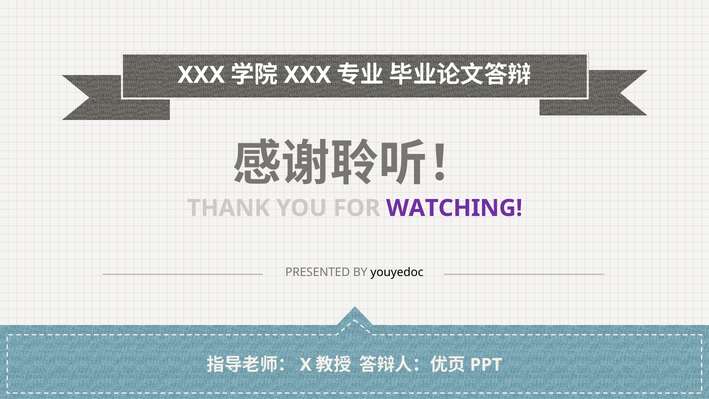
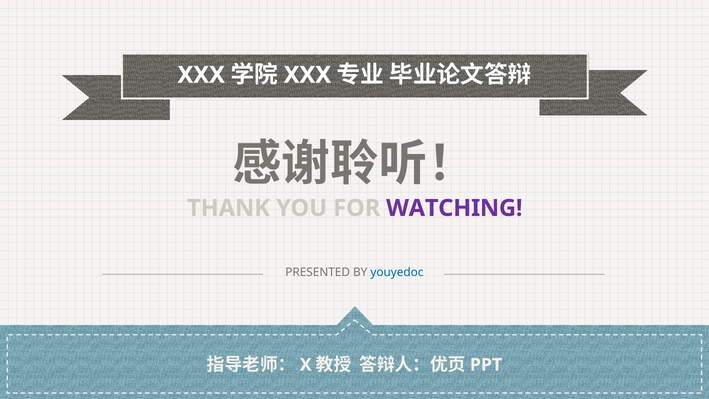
youyedoc colour: black -> blue (397, 272)
